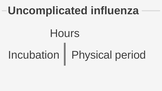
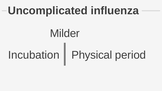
Hours: Hours -> Milder (65, 33)
